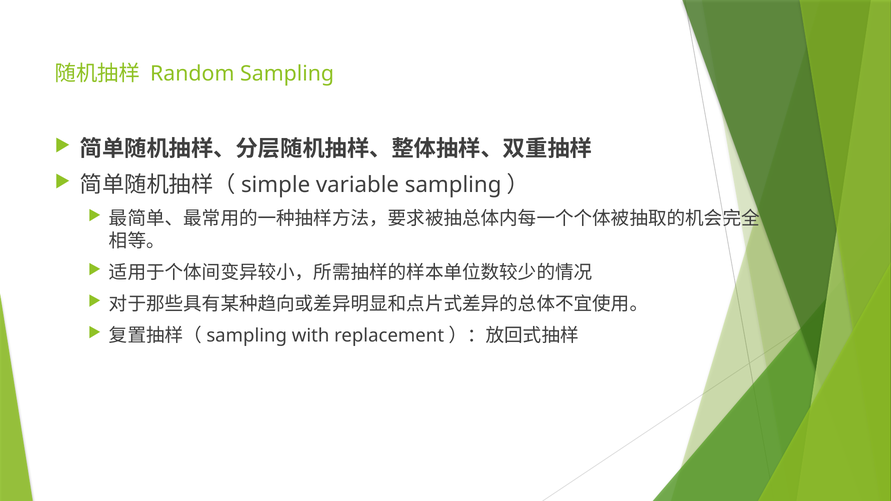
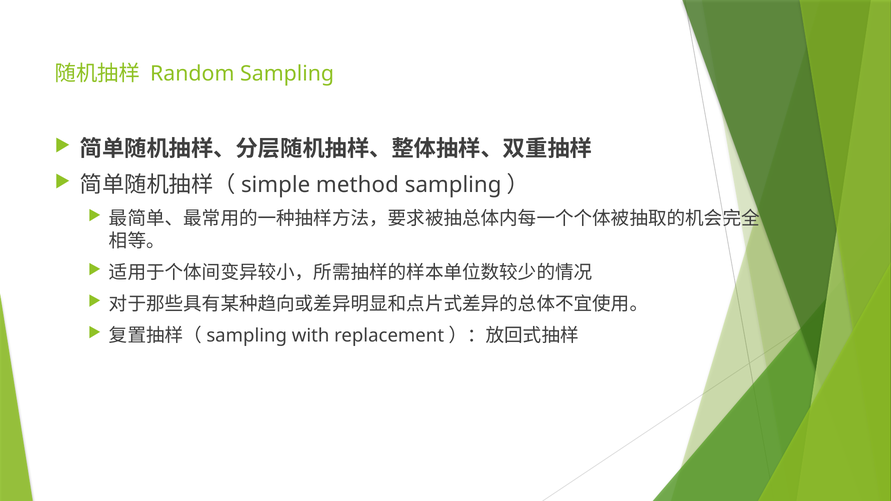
variable: variable -> method (357, 185)
